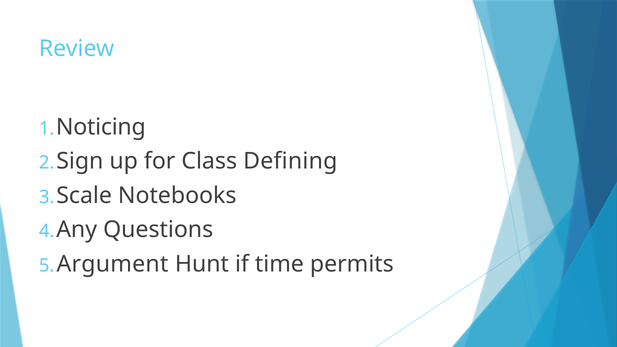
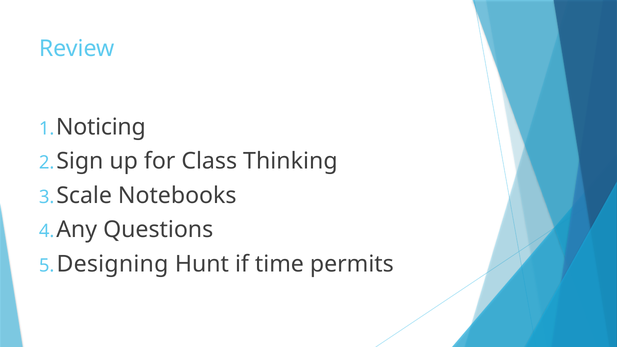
Defining: Defining -> Thinking (290, 161)
Argument: Argument -> Designing (112, 264)
